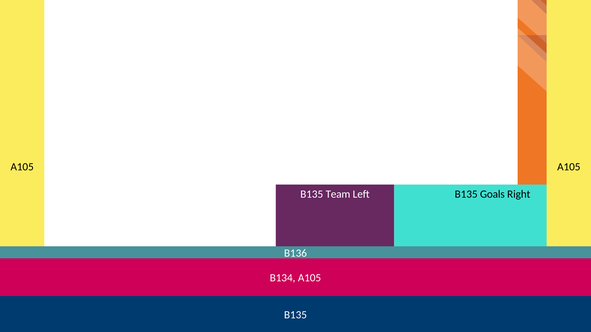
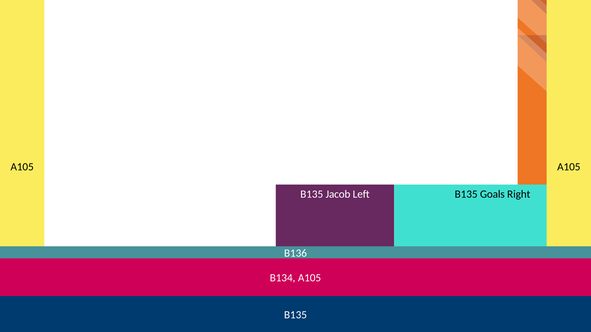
Team: Team -> Jacob (338, 194)
